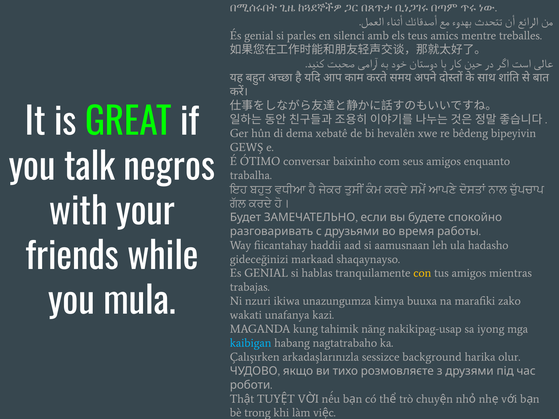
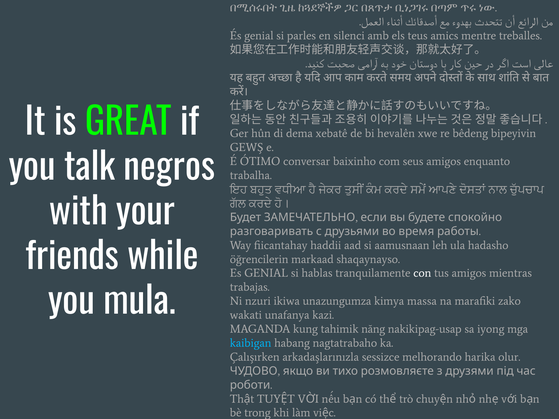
gideceğinizi: gideceğinizi -> öğrencilerin (259, 259)
con colour: yellow -> white (422, 273)
buuxa: buuxa -> massa (422, 301)
background: background -> melhorando (432, 357)
